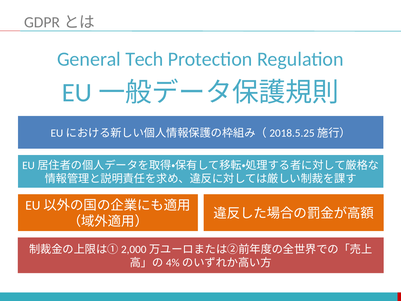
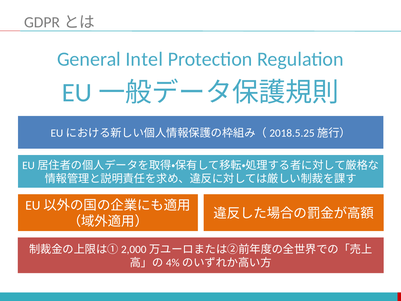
Tech: Tech -> Intel (144, 59)
